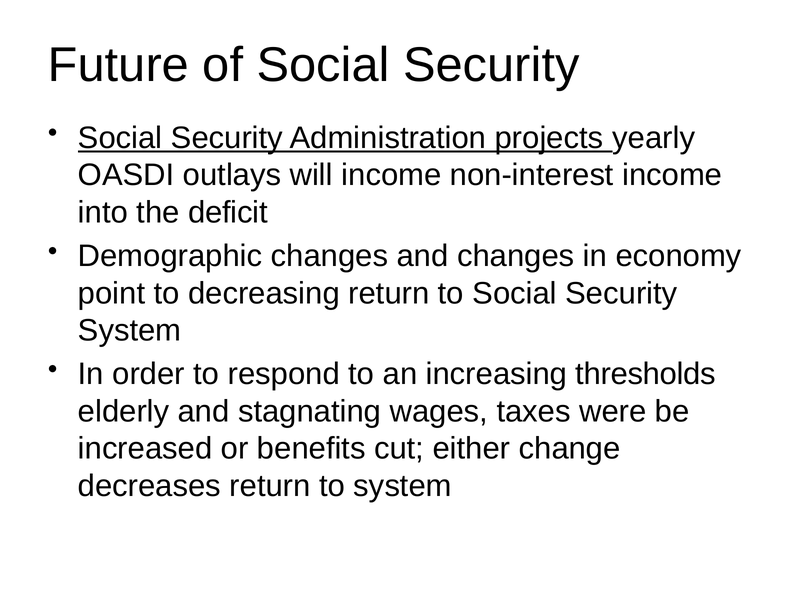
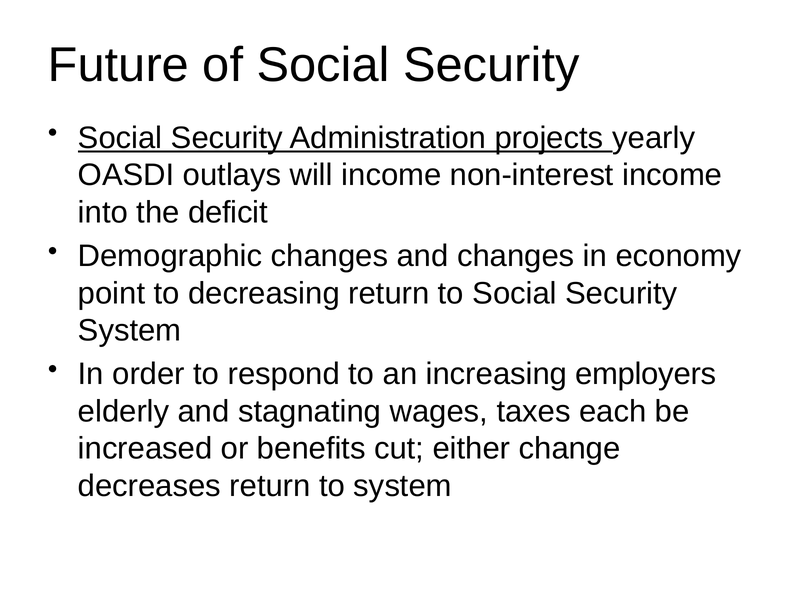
thresholds: thresholds -> employers (646, 374)
were: were -> each (613, 412)
